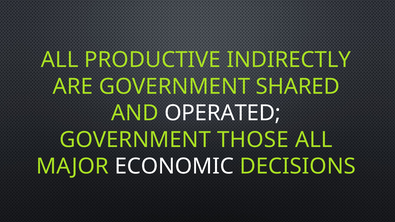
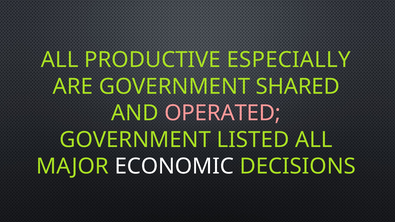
INDIRECTLY: INDIRECTLY -> ESPECIALLY (289, 60)
OPERATED colour: white -> pink (223, 113)
THOSE: THOSE -> LISTED (253, 140)
